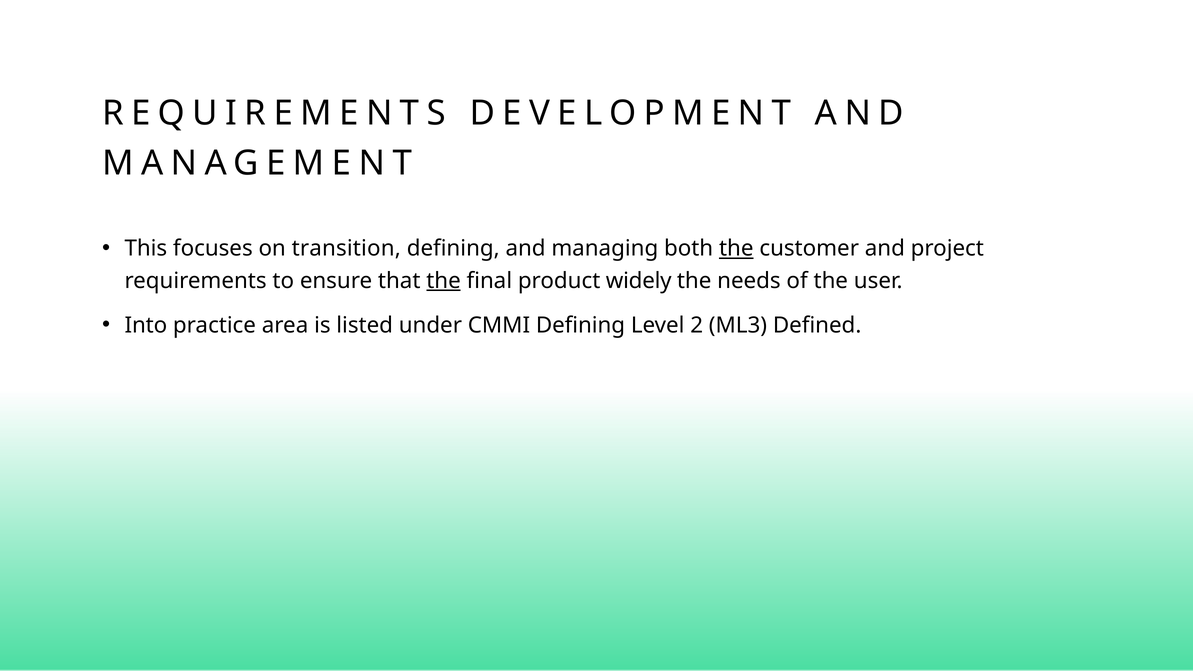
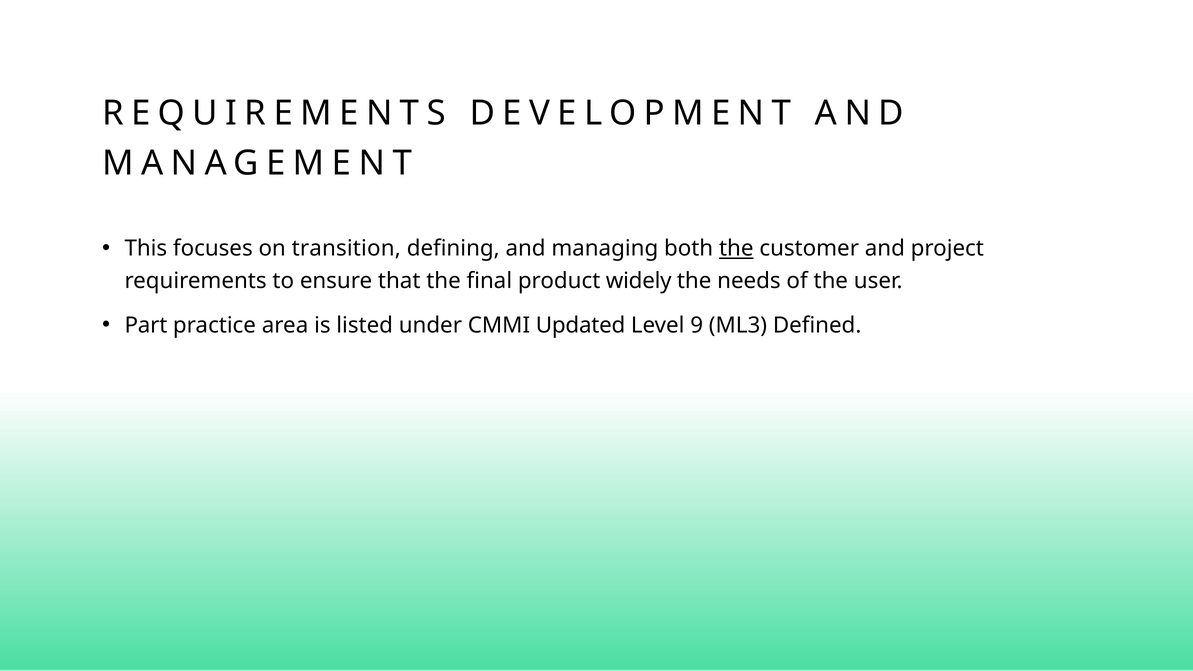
the underline: present -> none (444, 281)
Into: Into -> Part (146, 325)
CMMI Defining: Defining -> Updated (581, 325)
2: 2 -> 9 (697, 325)
